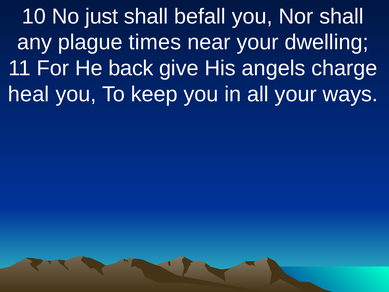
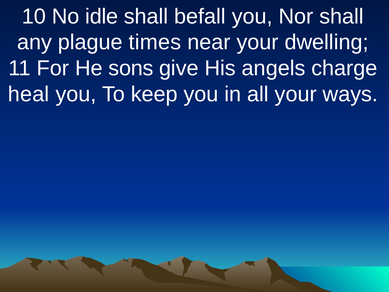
just: just -> idle (102, 16)
back: back -> sons (131, 68)
